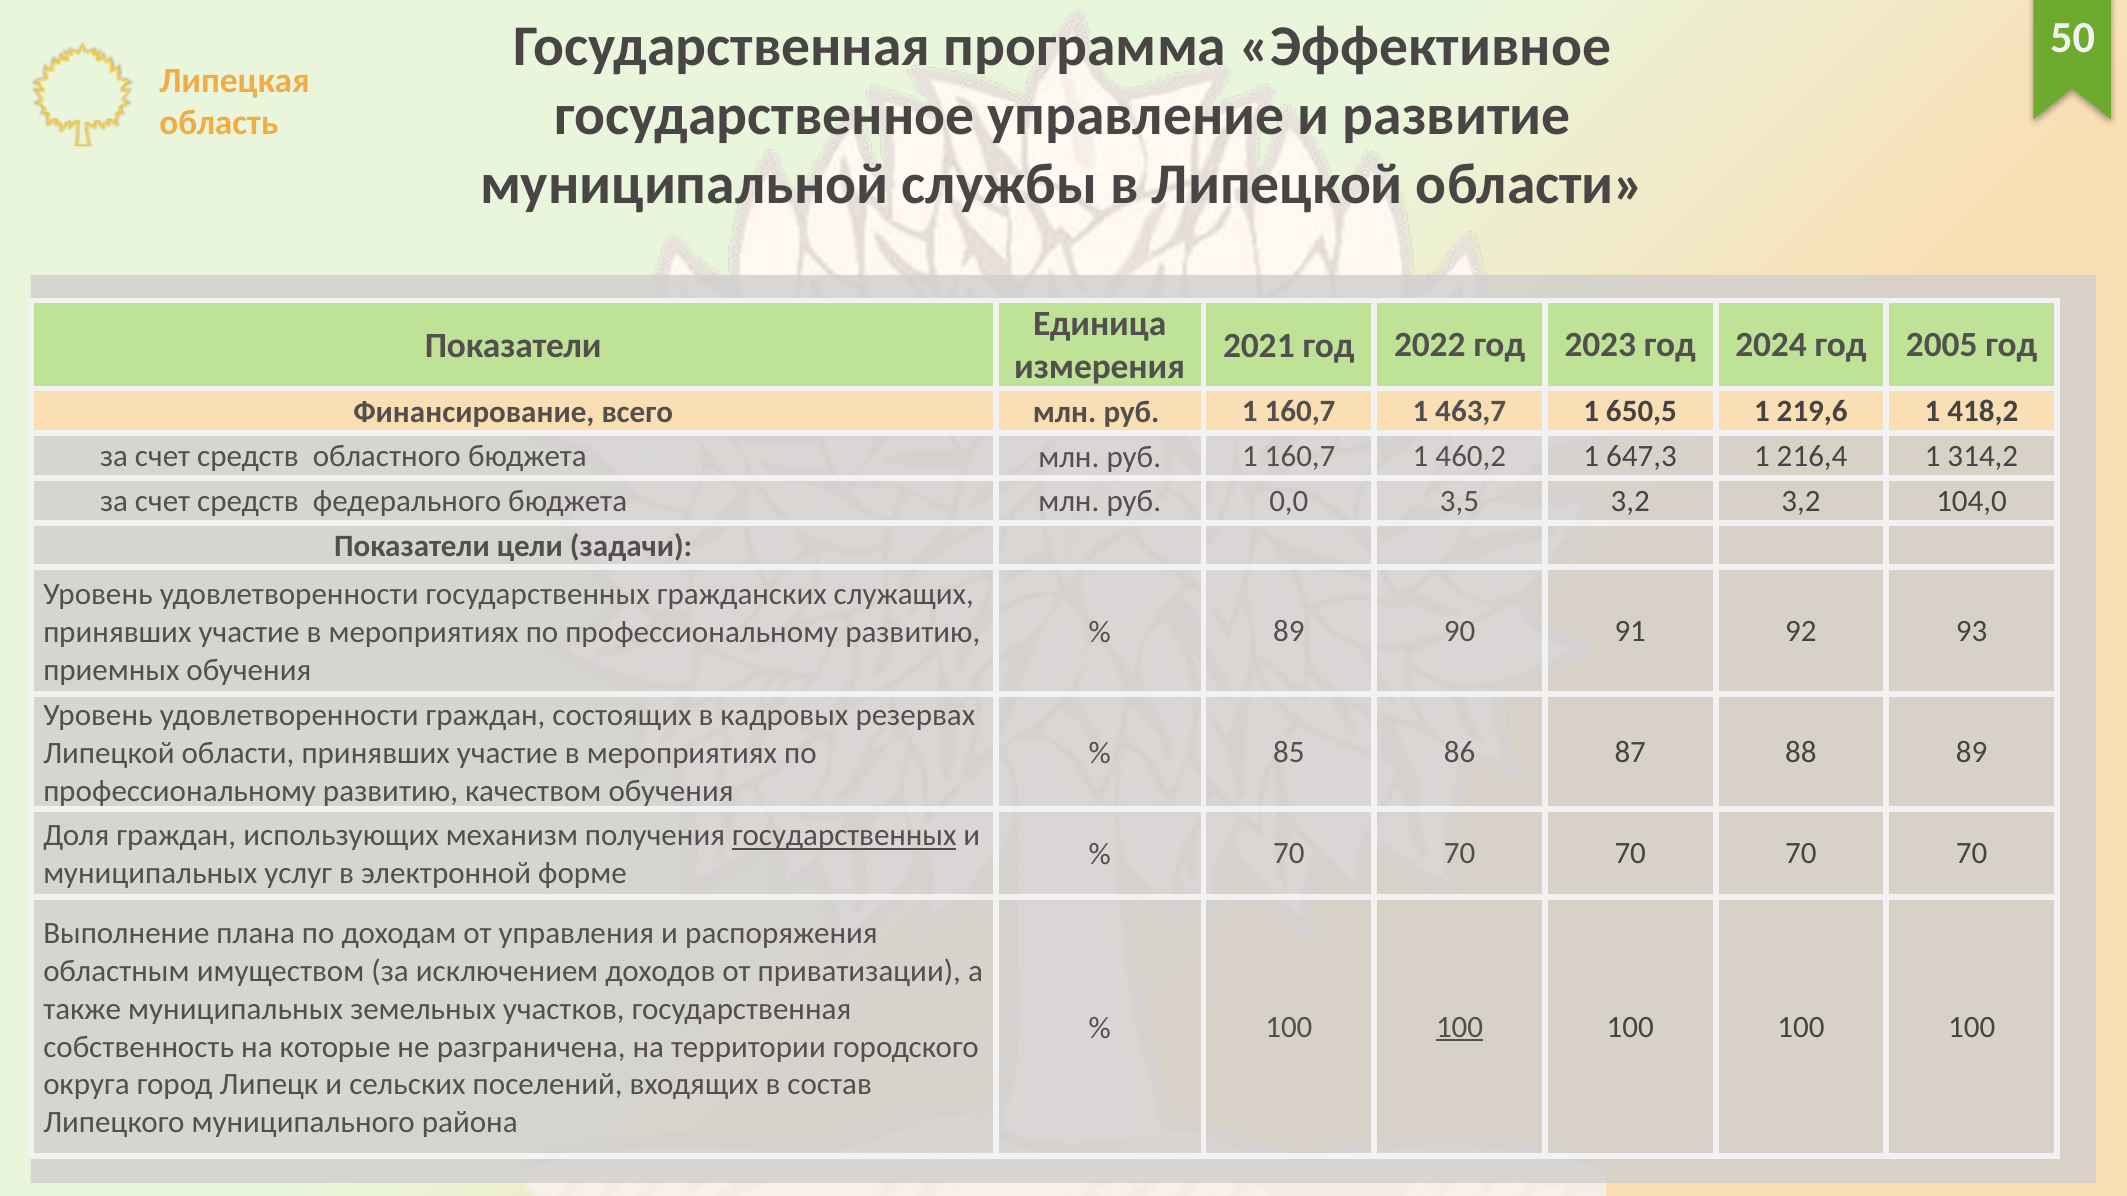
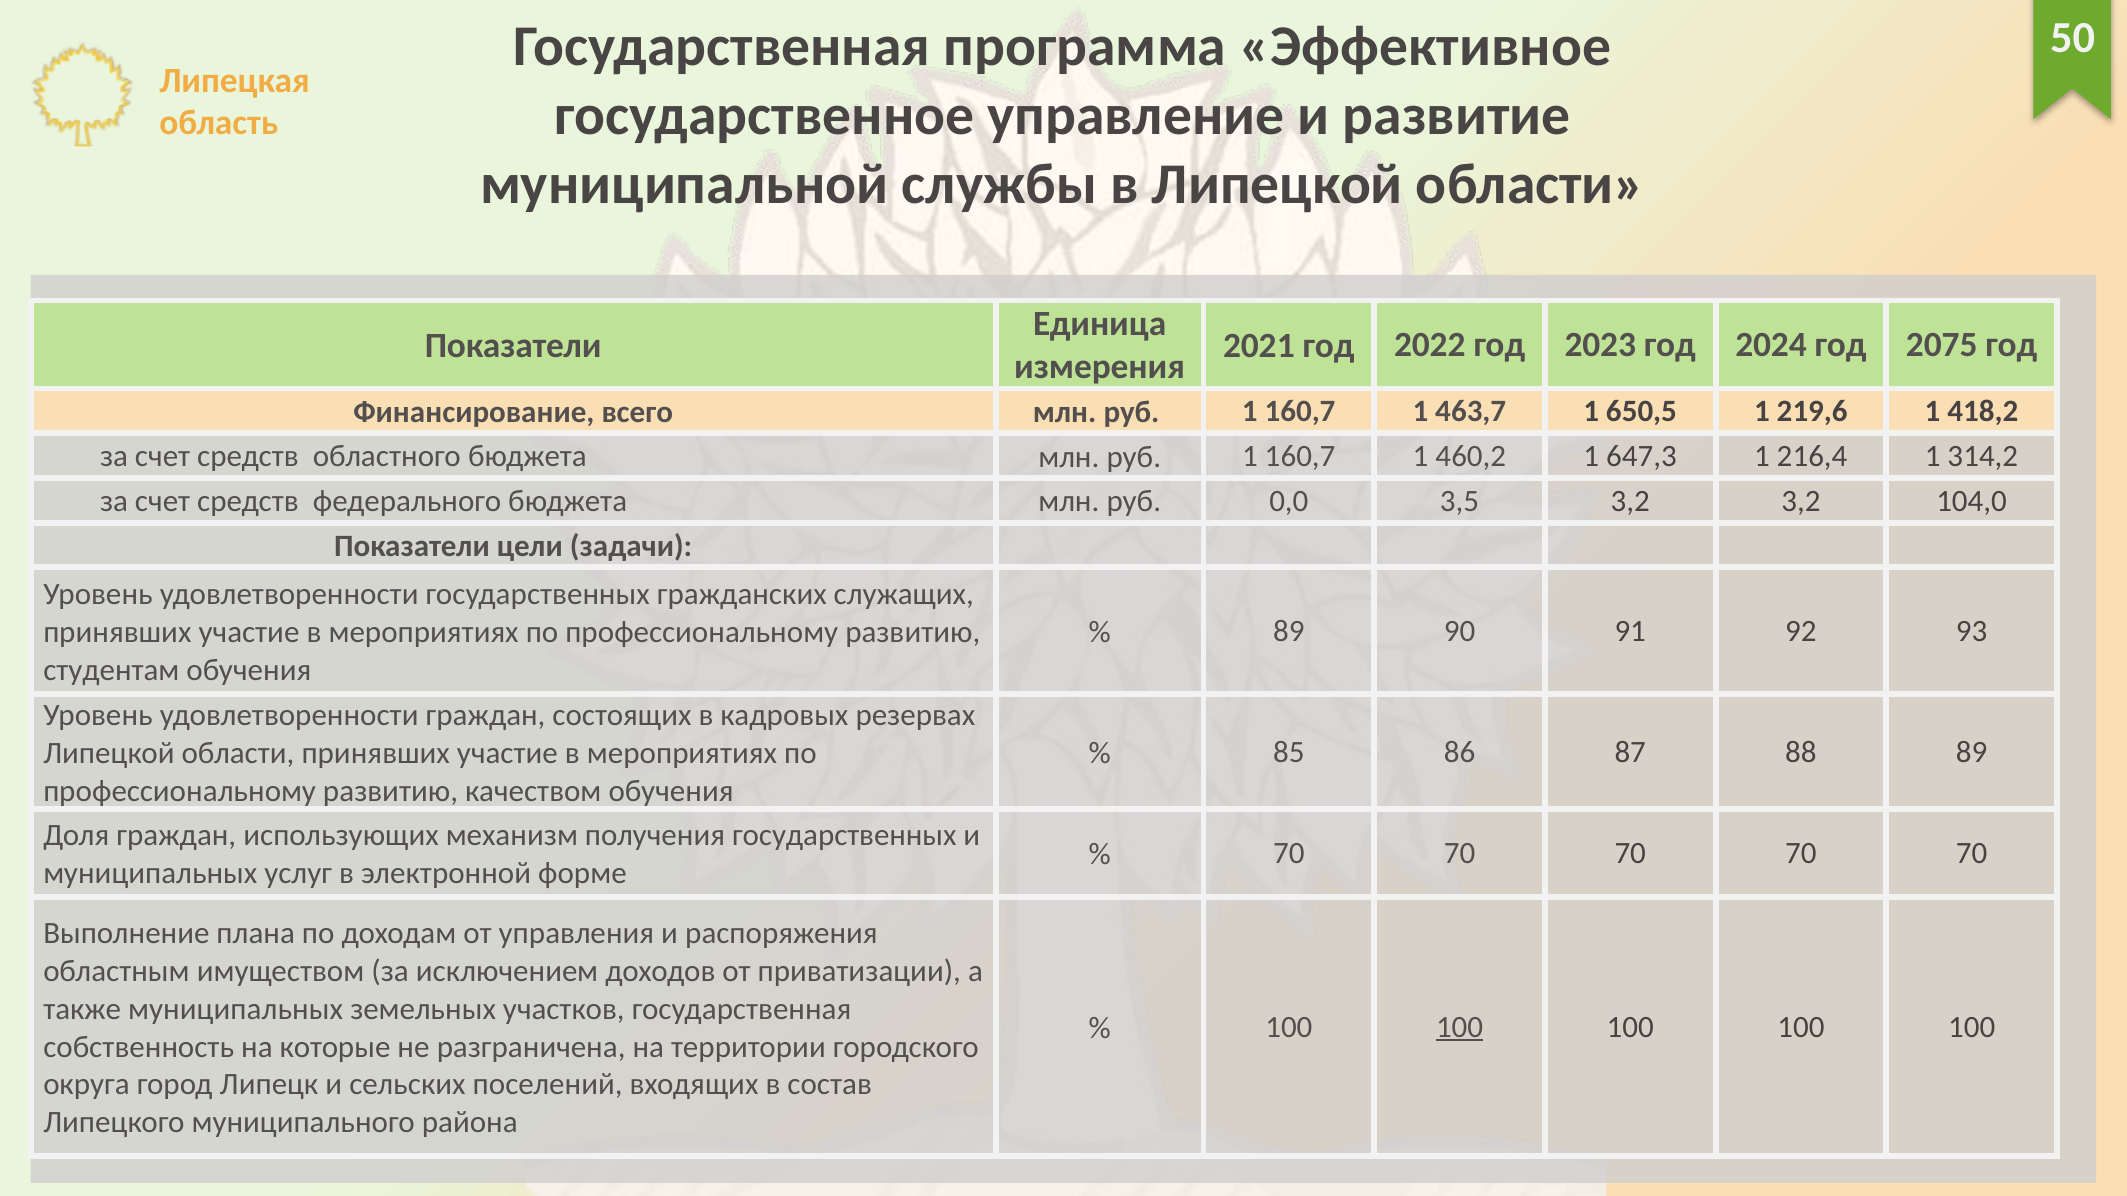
2005: 2005 -> 2075 (1942, 345)
приемных: приемных -> студентам (111, 670)
государственных underline: present -> none (844, 836)
